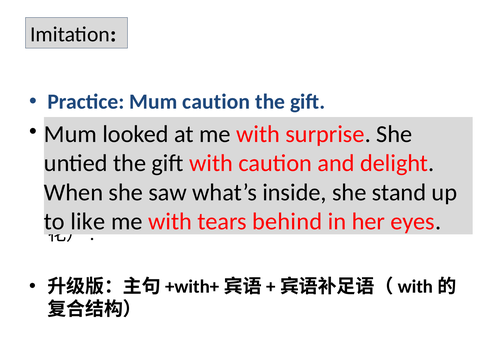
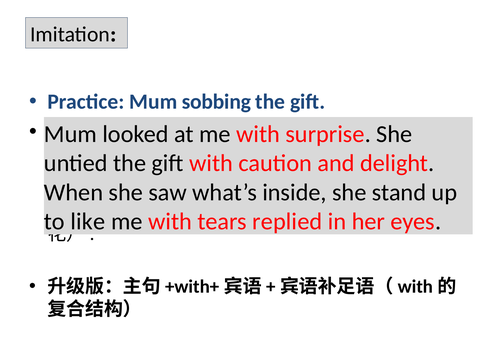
Mum caution: caution -> sobbing (216, 102)
behind: behind -> replied (287, 222)
